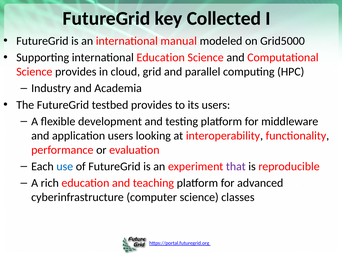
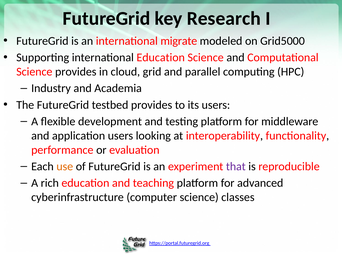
Collected: Collected -> Research (224, 18)
manual: manual -> migrate (179, 41)
use colour: blue -> orange (65, 167)
